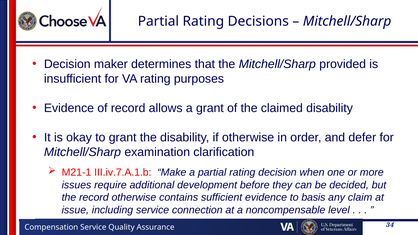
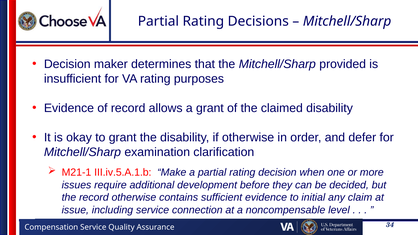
III.iv.7.A.1.b: III.iv.7.A.1.b -> III.iv.5.A.1.b (123, 172)
basis: basis -> initial (313, 198)
